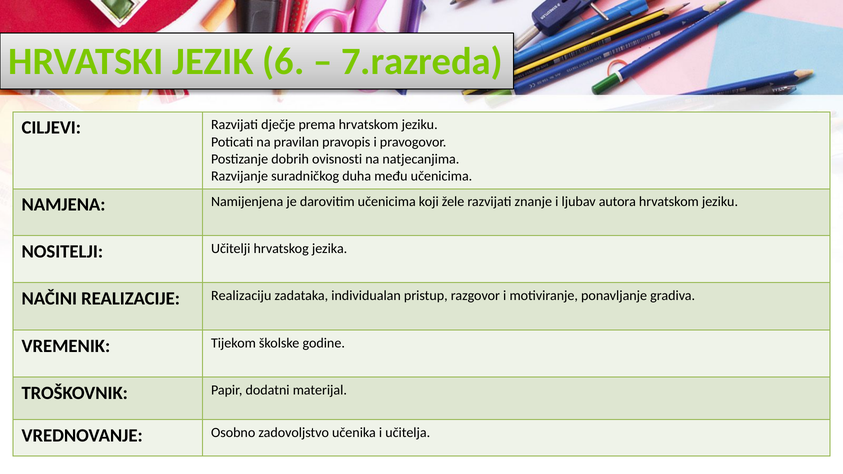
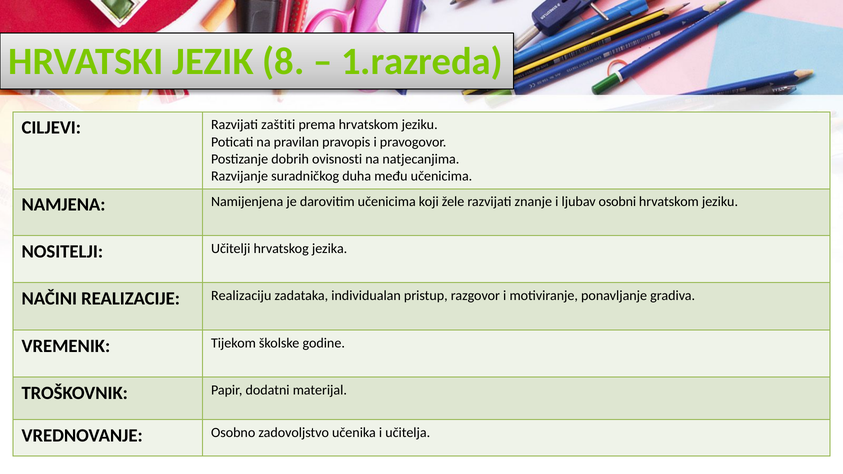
6: 6 -> 8 (283, 62)
7.razreda: 7.razreda -> 1.razreda (422, 62)
dječje: dječje -> zaštiti (278, 125)
autora: autora -> osobni (617, 202)
